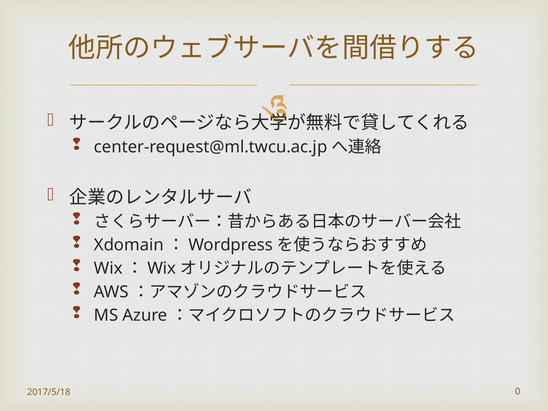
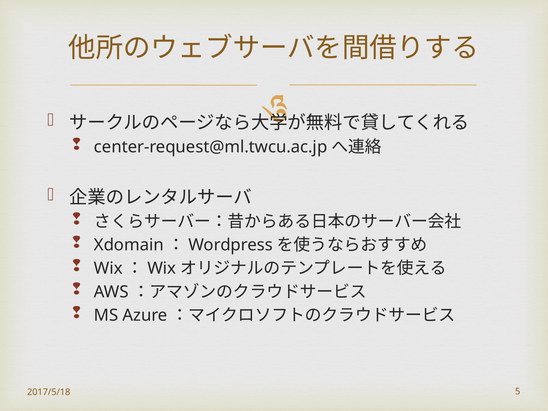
0: 0 -> 5 (518, 391)
